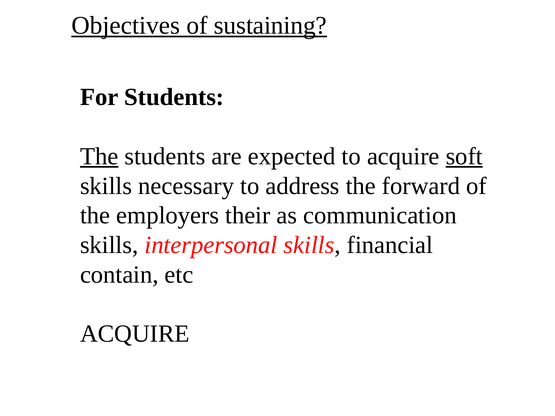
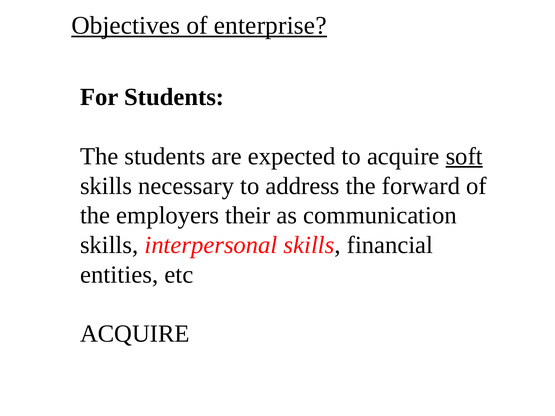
sustaining: sustaining -> enterprise (270, 25)
The underline: present -> none (99, 156)
contain: contain -> entities (119, 275)
